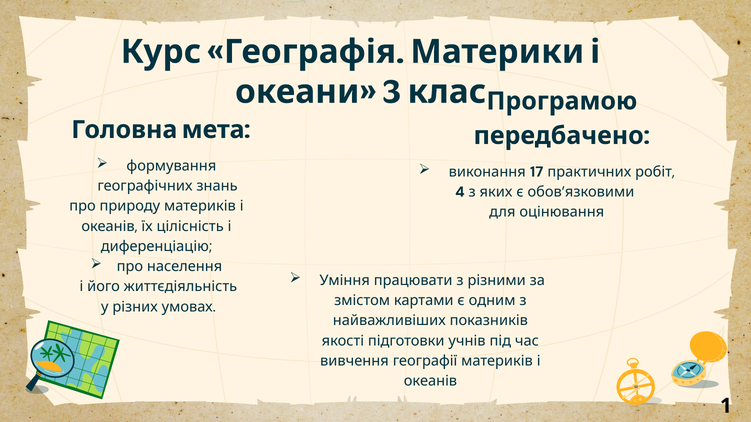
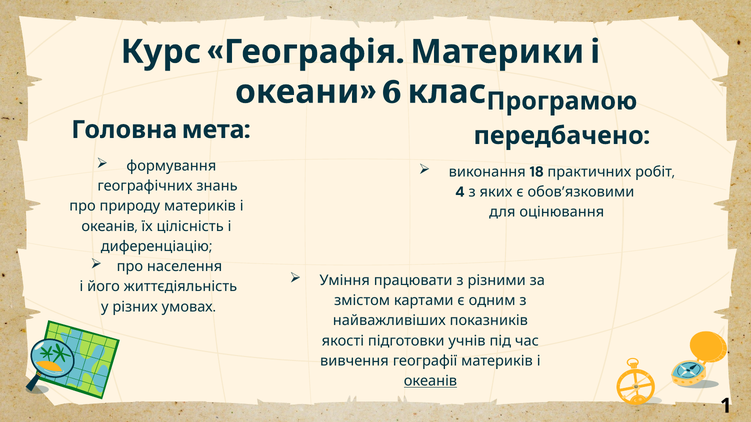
3: 3 -> 6 (392, 92)
17: 17 -> 18 (537, 172)
океанів underline: none -> present (430, 381)
